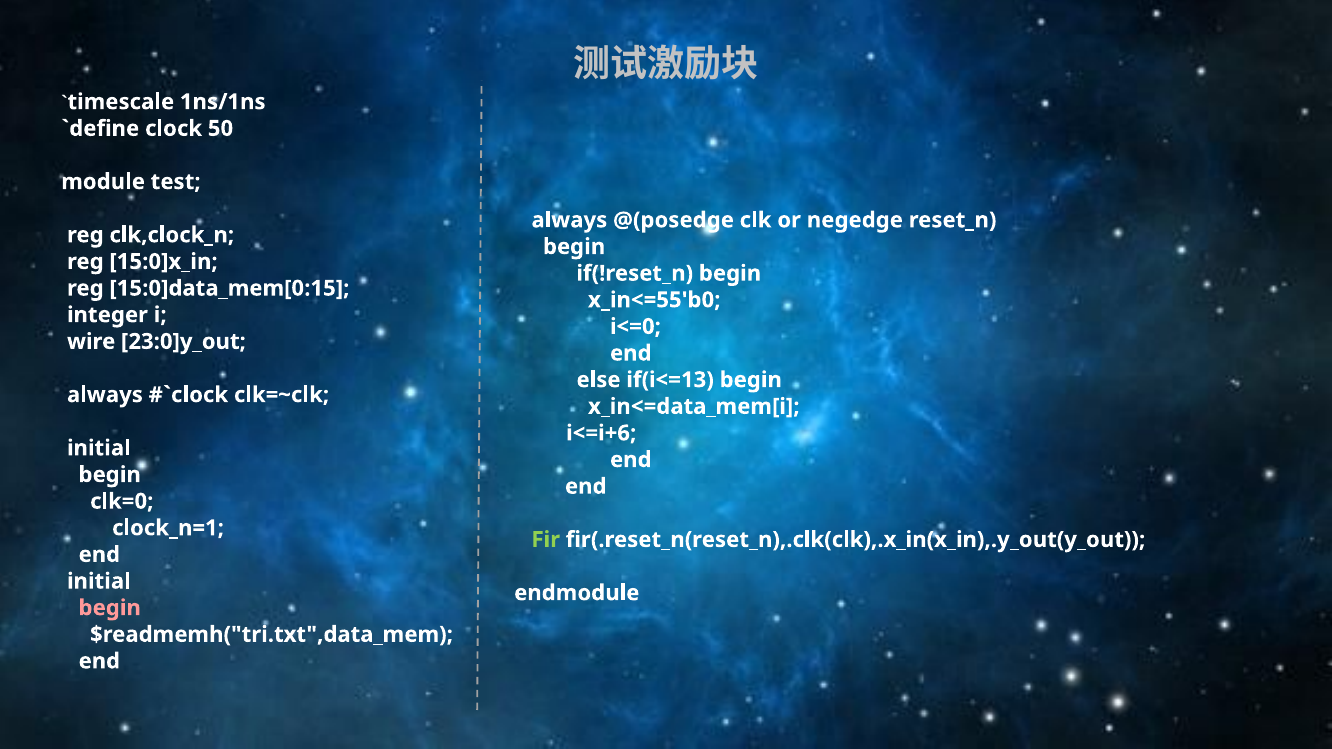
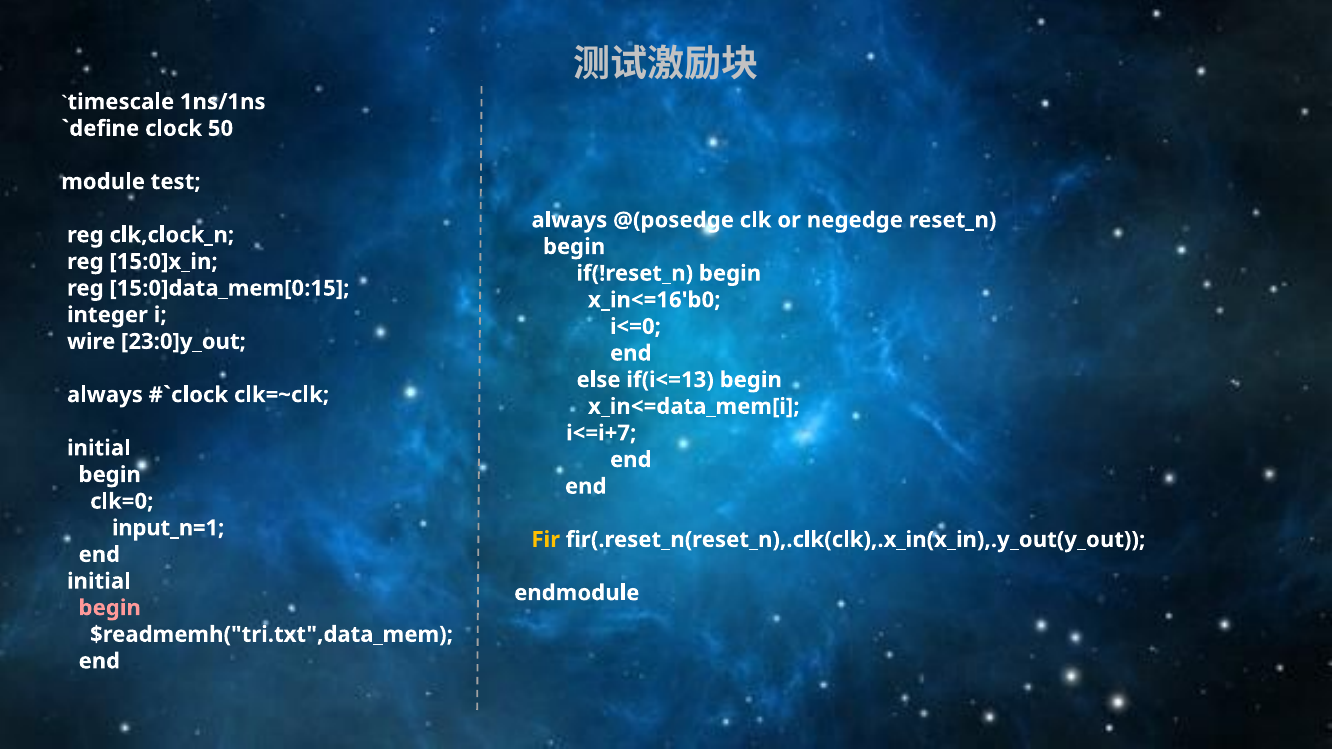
x_in<=55'b0: x_in<=55'b0 -> x_in<=16'b0 (654, 300)
i<=i+6: i<=i+6 -> i<=i+7 (601, 433)
clock_n=1: clock_n=1 -> input_n=1 (168, 528)
Fir colour: light green -> yellow (546, 540)
